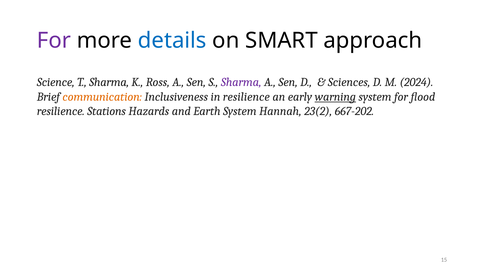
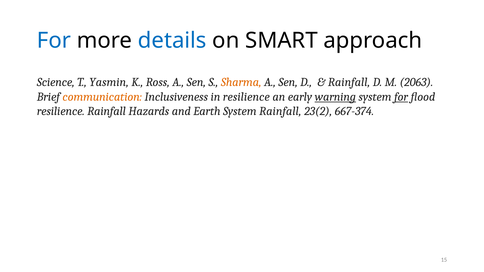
For colour: purple -> blue (54, 41)
T Sharma: Sharma -> Yasmin (109, 82)
Sharma colour: purple -> orange (241, 82)
Sciences: Sciences -> Rainfall (349, 82)
2024: 2024 -> 2063 (416, 82)
for underline: none -> present (401, 97)
resilience Stations: Stations -> Rainfall (107, 111)
System Hannah: Hannah -> Rainfall (280, 111)
667-202: 667-202 -> 667-374 (354, 111)
